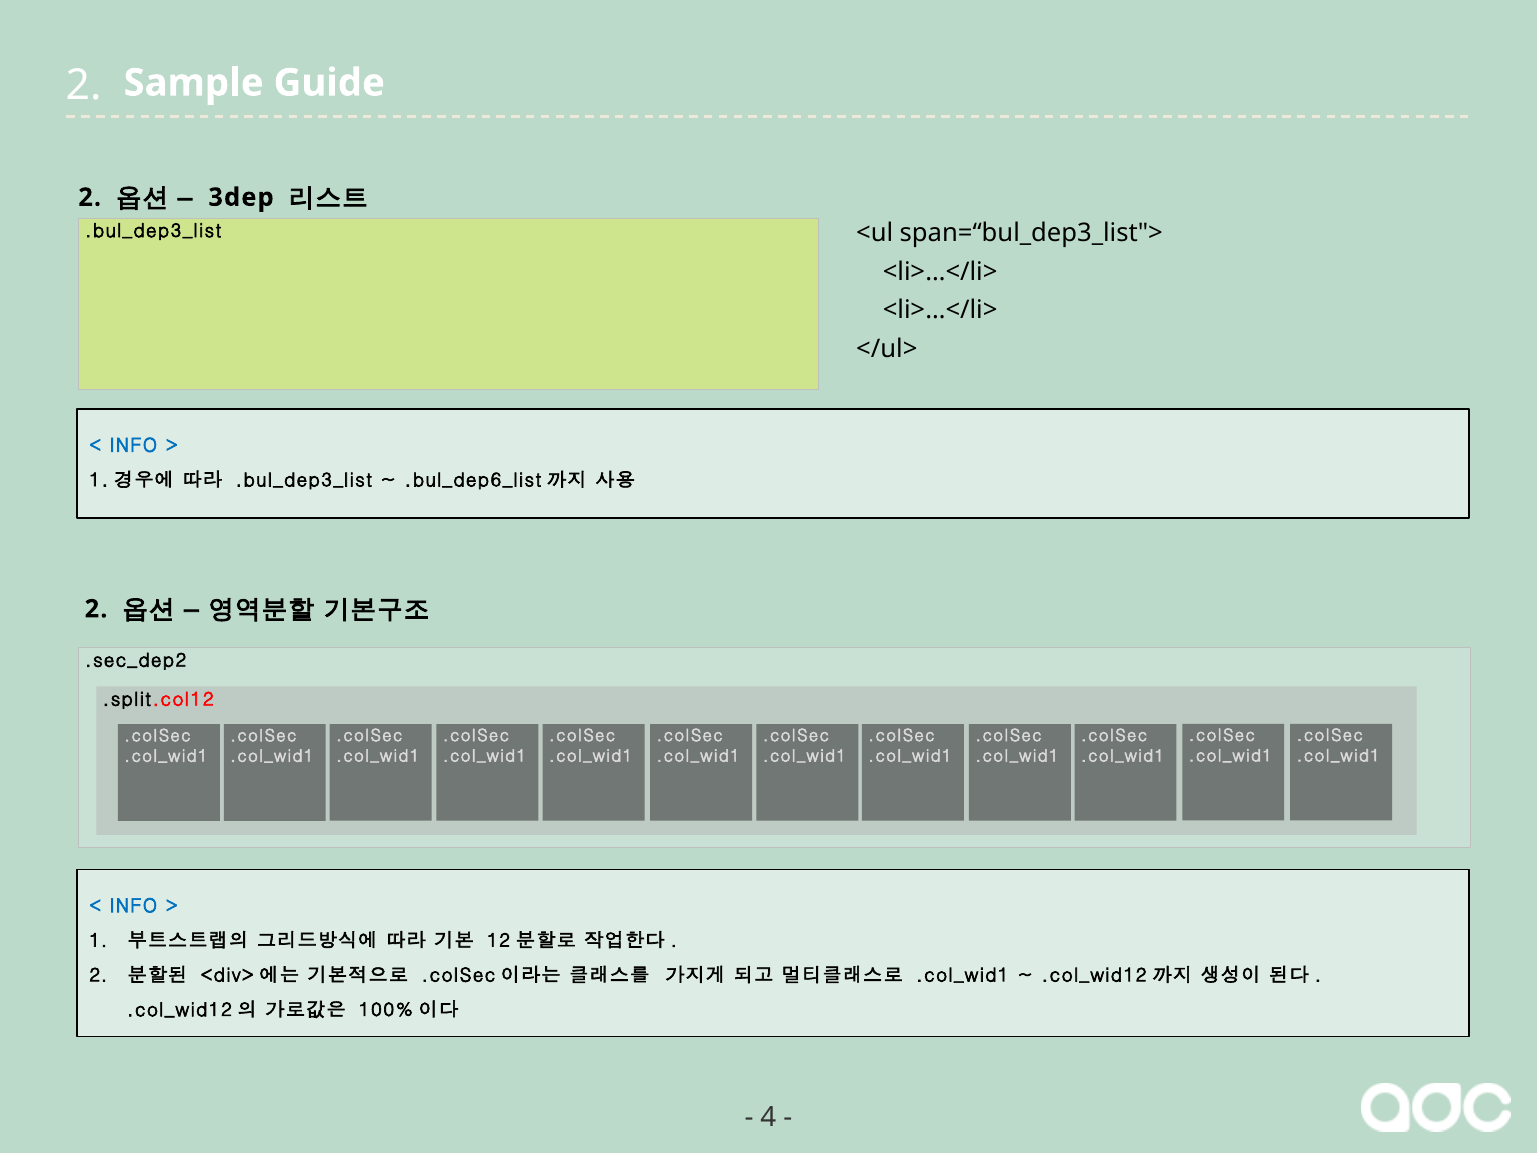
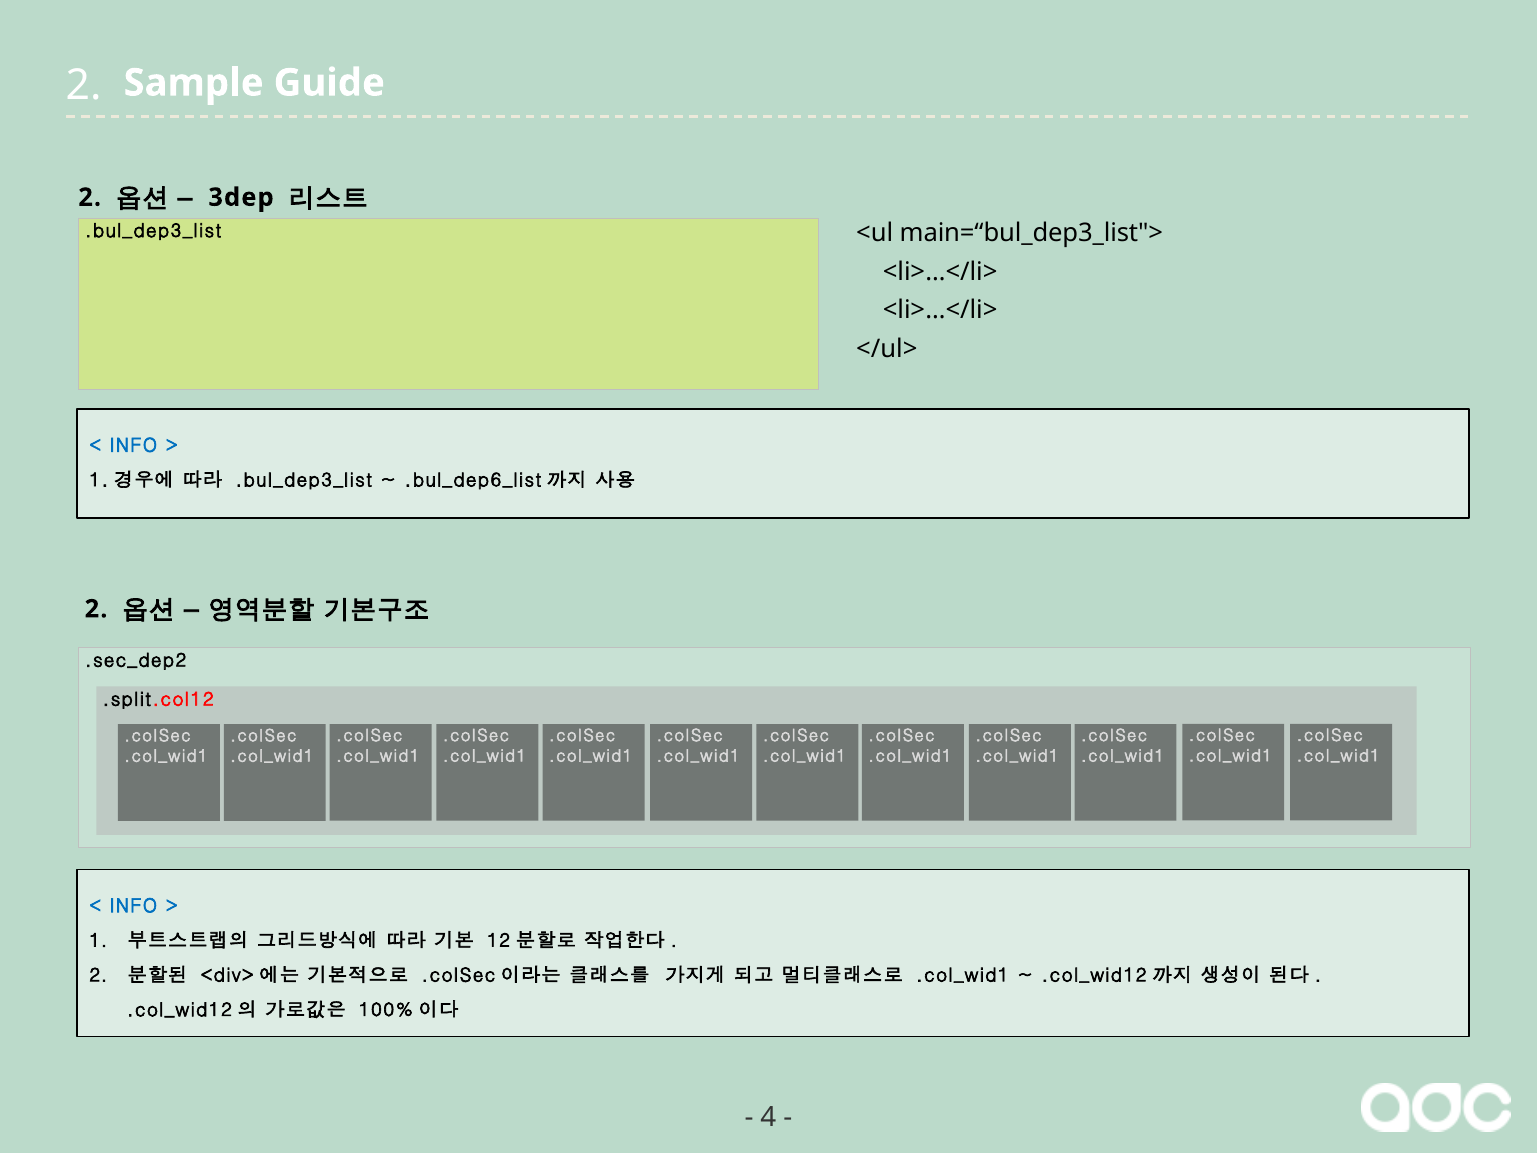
span=“bul_dep3_list">: span=“bul_dep3_list"> -> main=“bul_dep3_list"> (1031, 233)
